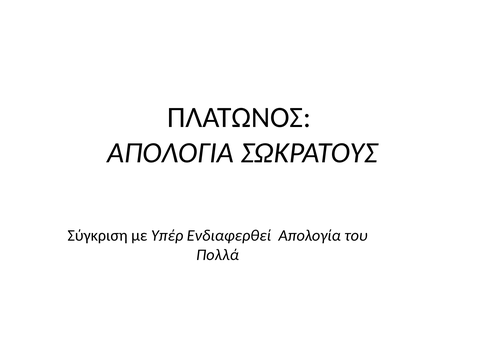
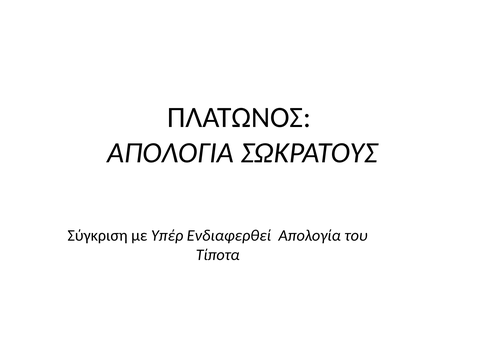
Πολλά: Πολλά -> Τίποτα (218, 255)
